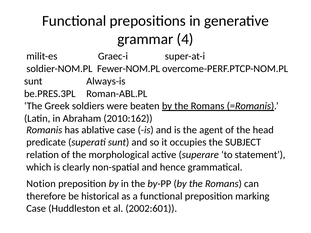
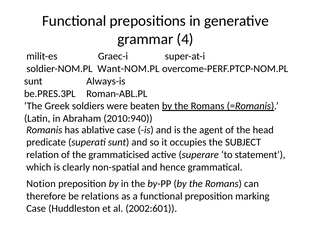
Fewer-NOM.PL: Fewer-NOM.PL -> Want-NOM.PL (128, 69)
2010:162: 2010:162 -> 2010:940 (128, 119)
morphological: morphological -> grammaticised (119, 155)
historical: historical -> relations (100, 196)
